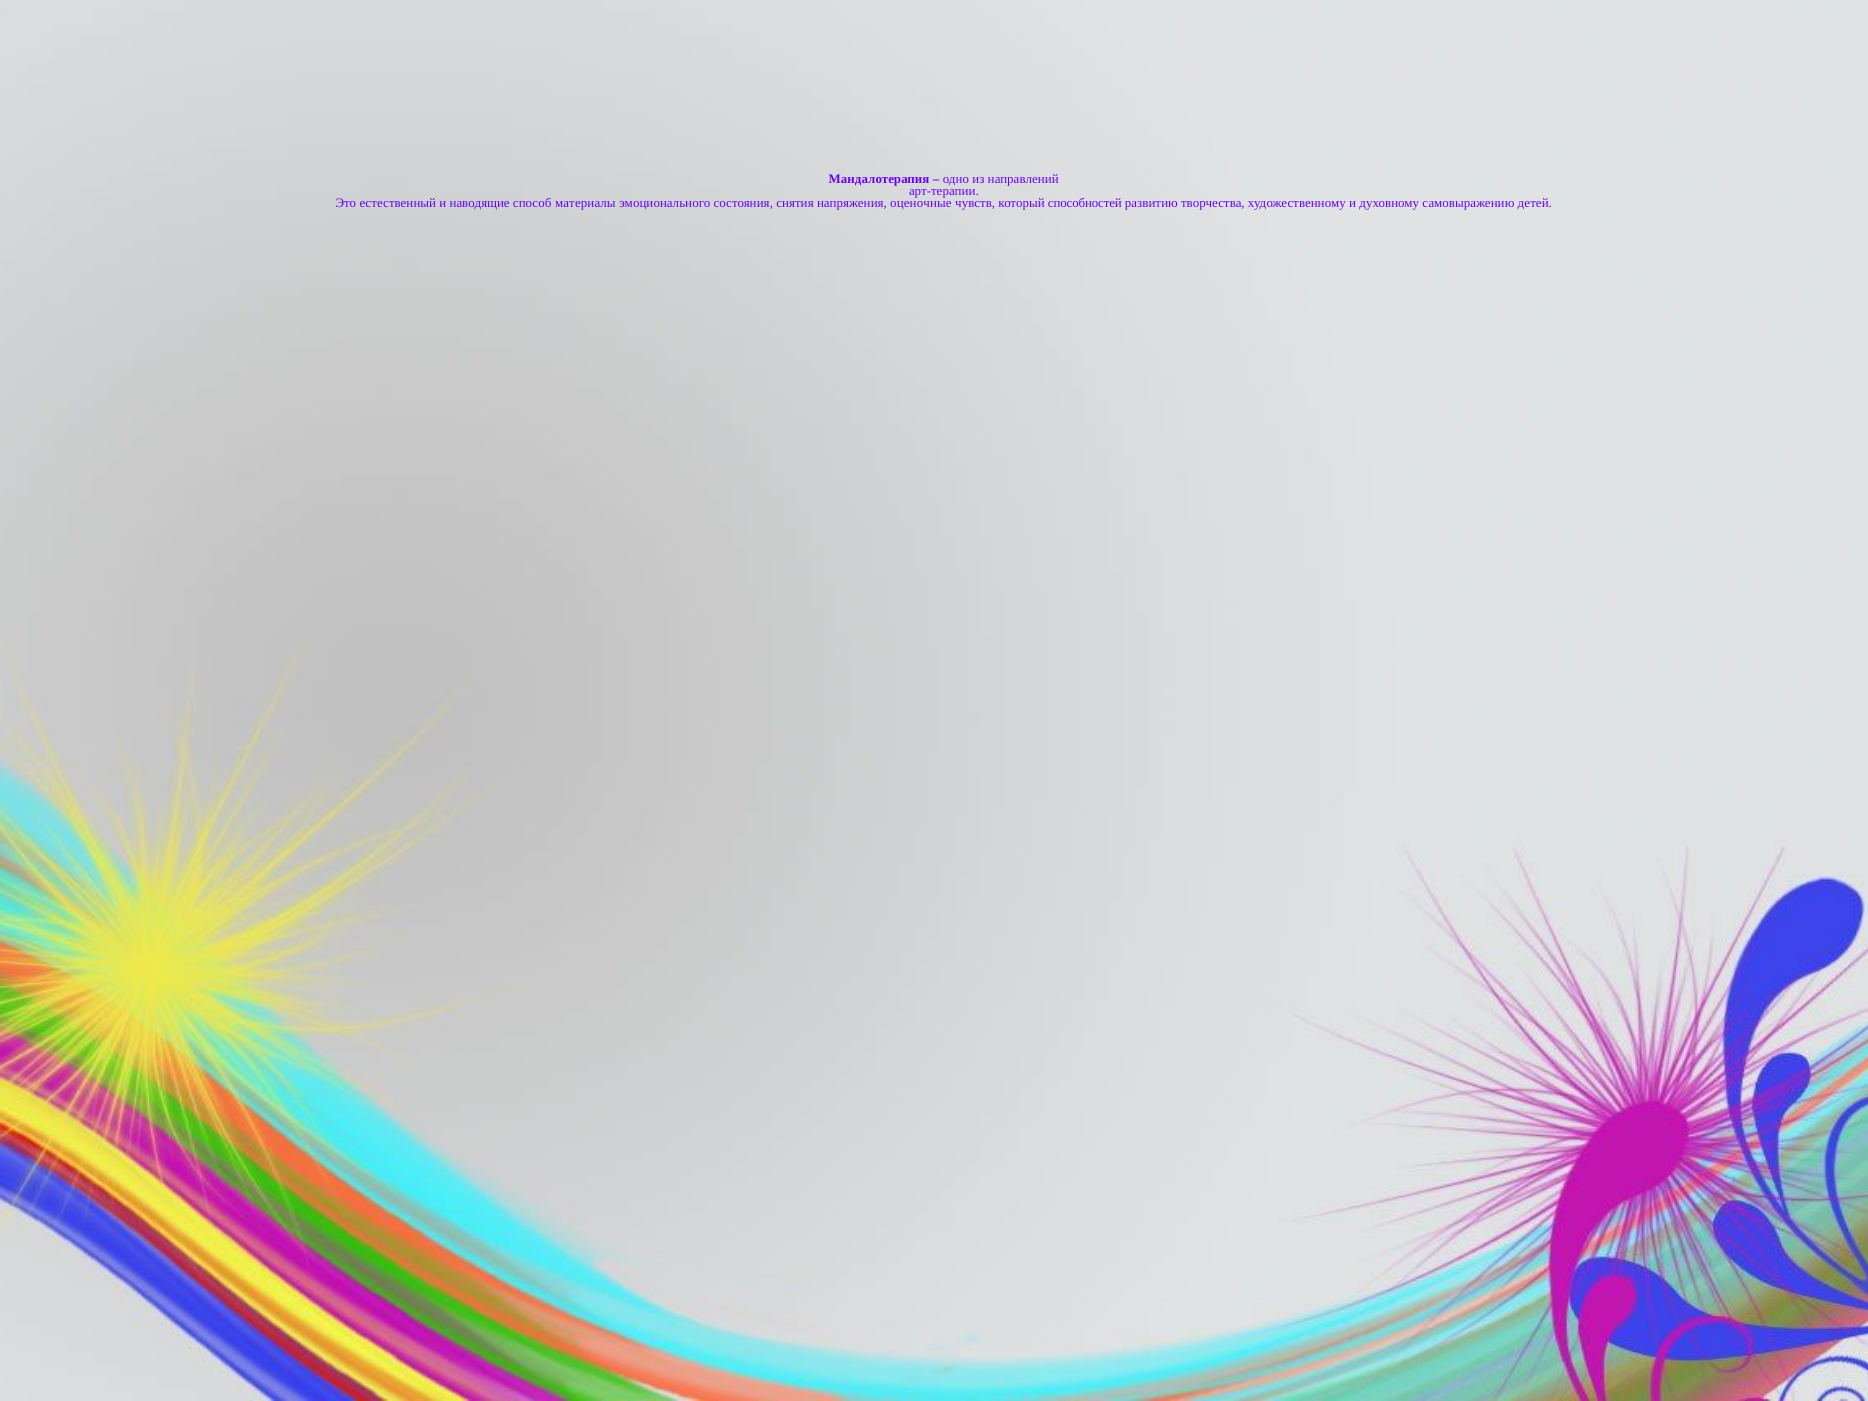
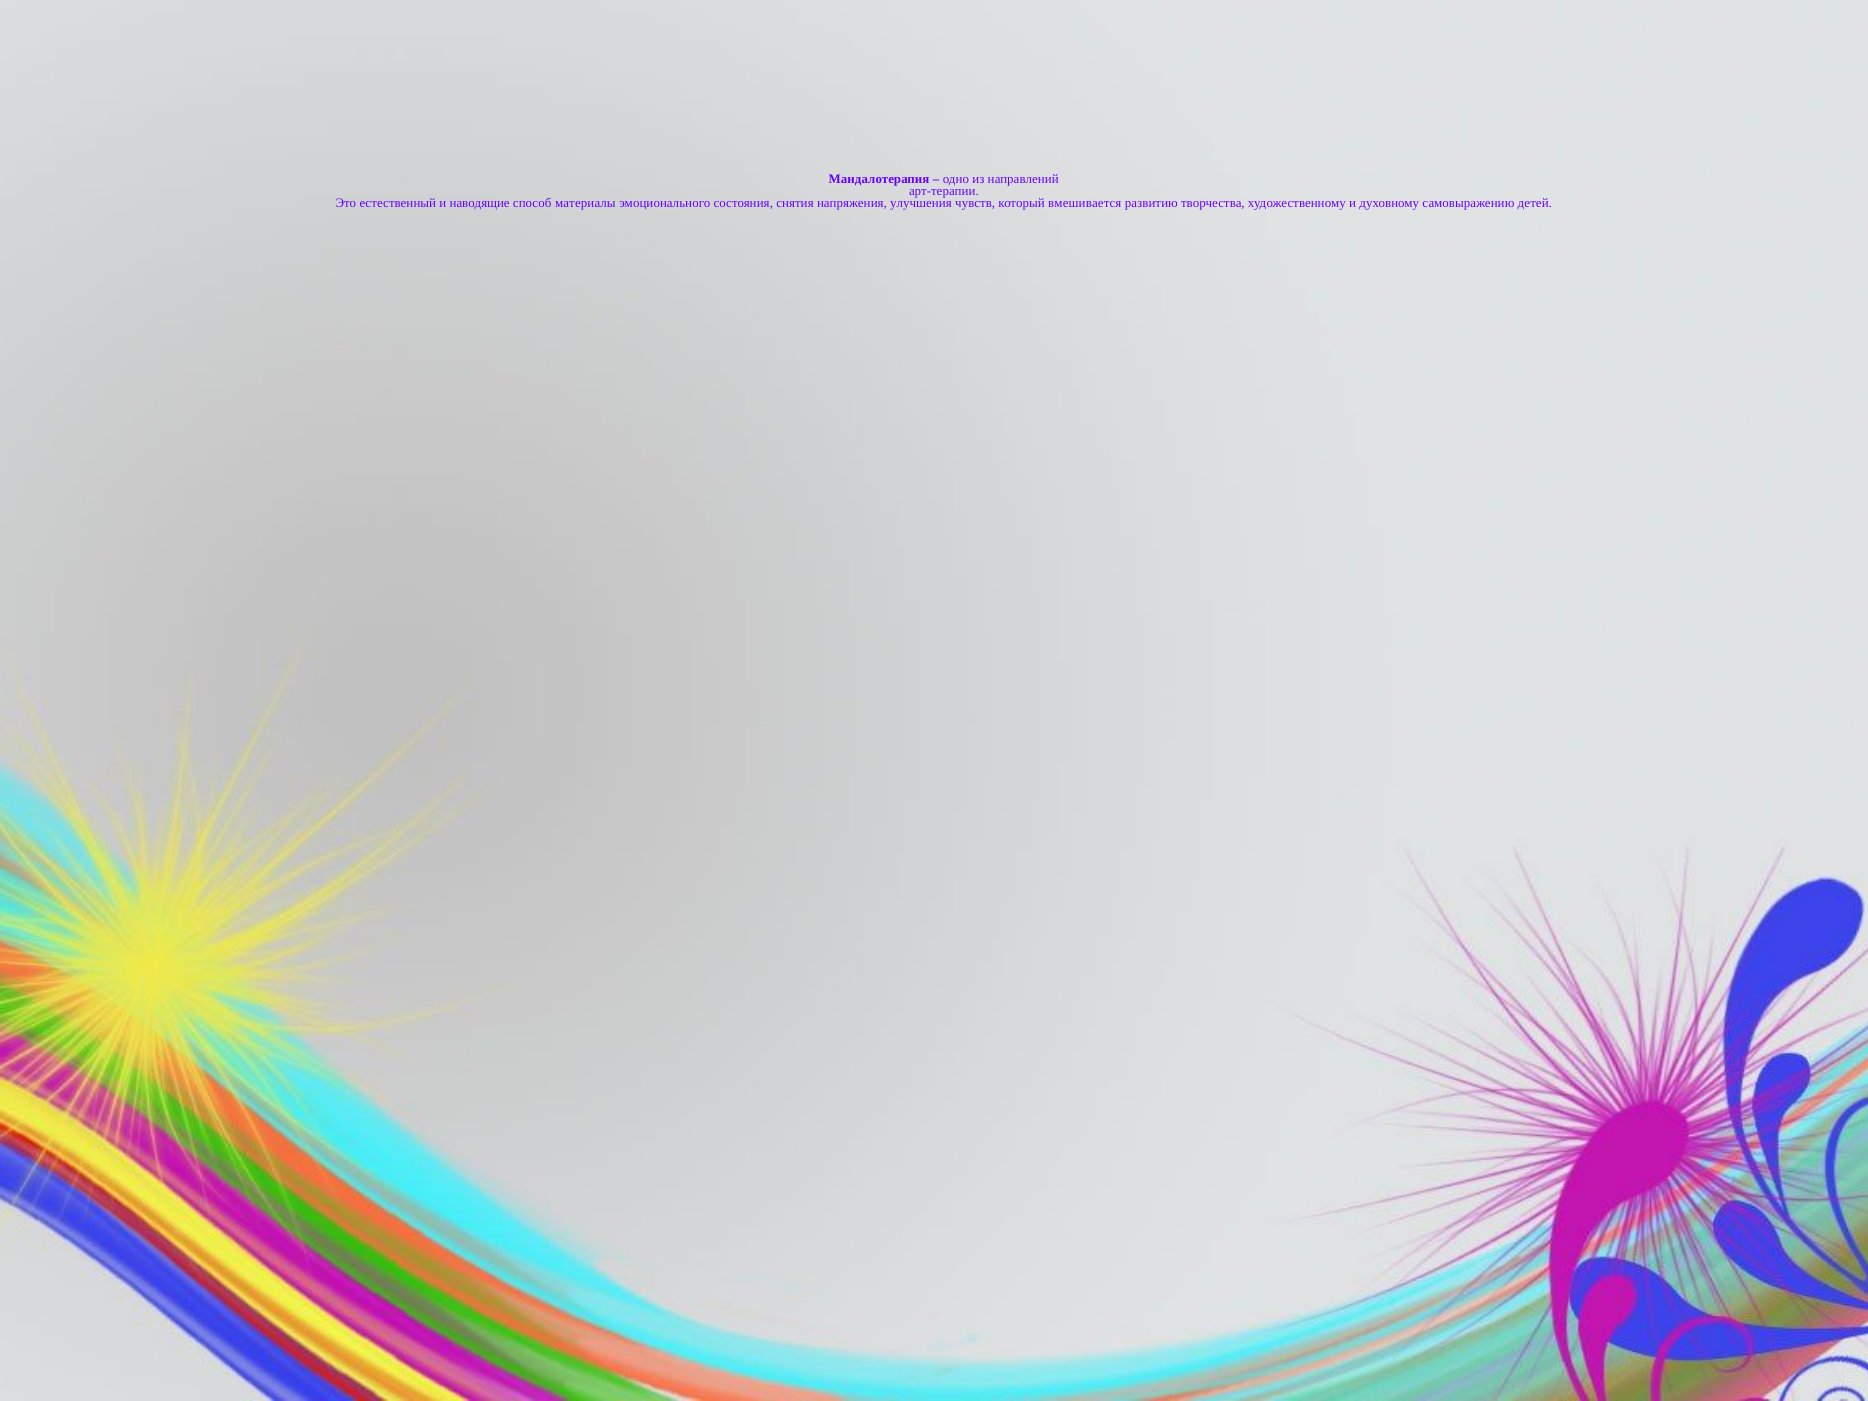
оценочные: оценочные -> улучшения (921, 204)
способностей: способностей -> вмешивается (1085, 204)
